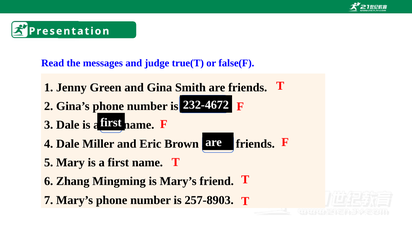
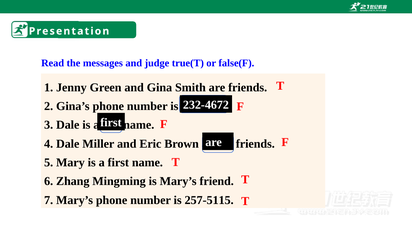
257-8903: 257-8903 -> 257-5115 (209, 200)
